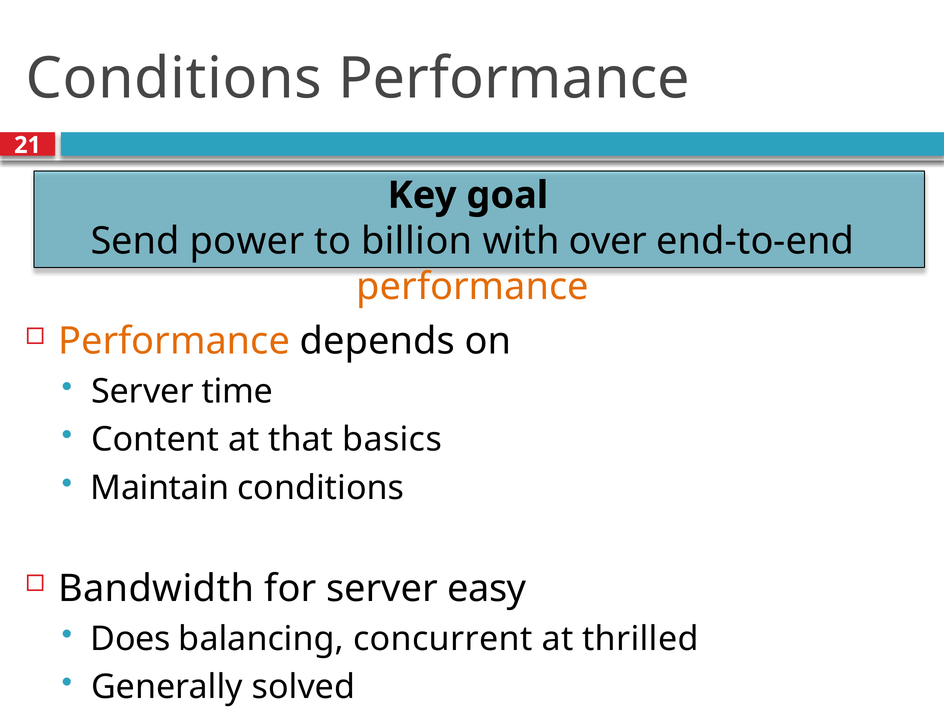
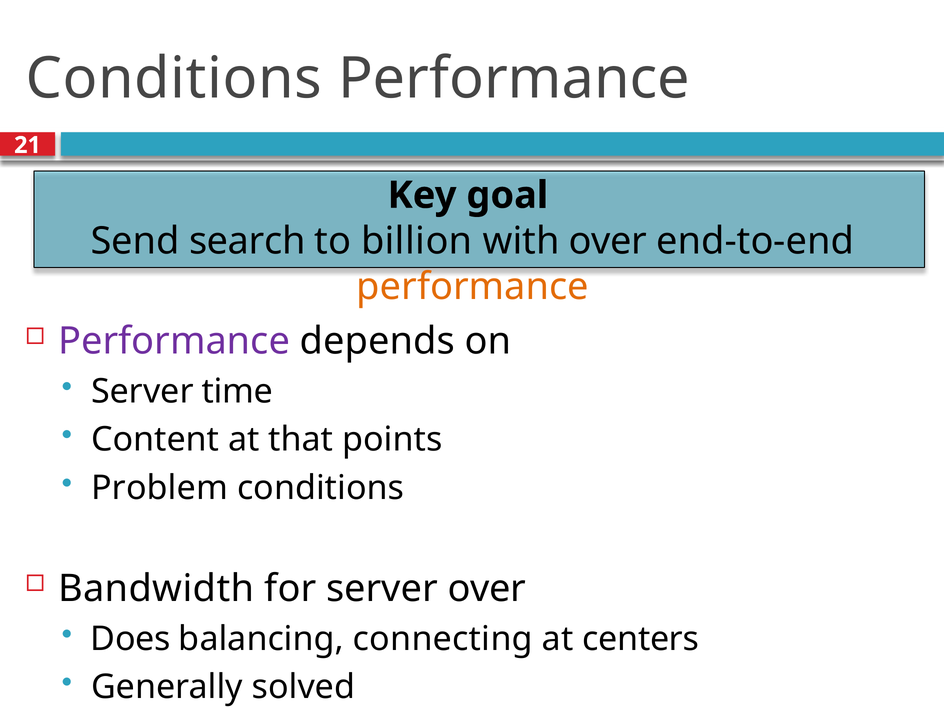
power: power -> search (247, 241)
Performance colour: orange -> purple (174, 341)
basics: basics -> points (392, 440)
Maintain: Maintain -> Problem (160, 488)
server easy: easy -> over (487, 589)
concurrent: concurrent -> connecting (443, 639)
thrilled: thrilled -> centers (641, 639)
